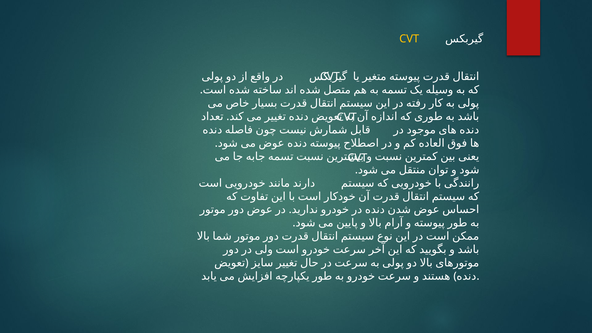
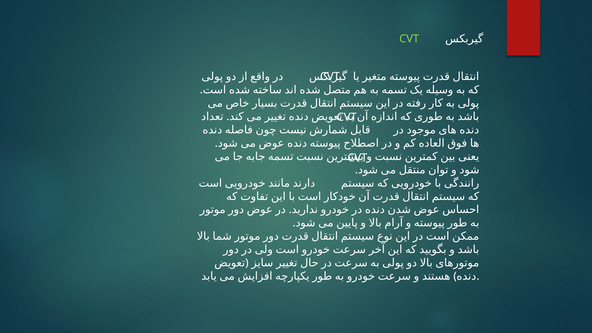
CVT colour: yellow -> light green (409, 39)
